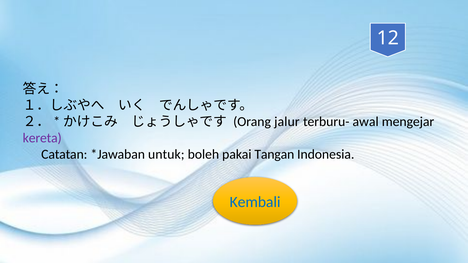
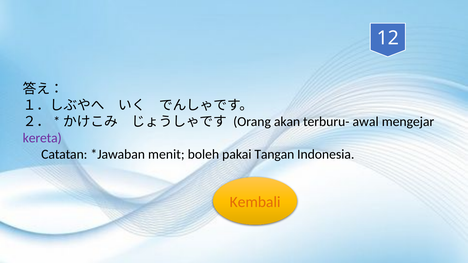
jalur: jalur -> akan (287, 122)
untuk: untuk -> menit (166, 155)
Kembali colour: blue -> orange (255, 202)
